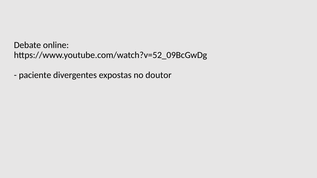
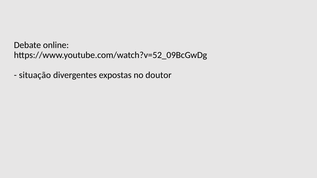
paciente: paciente -> situação (35, 75)
